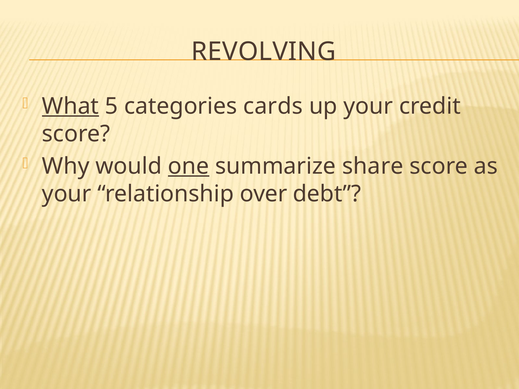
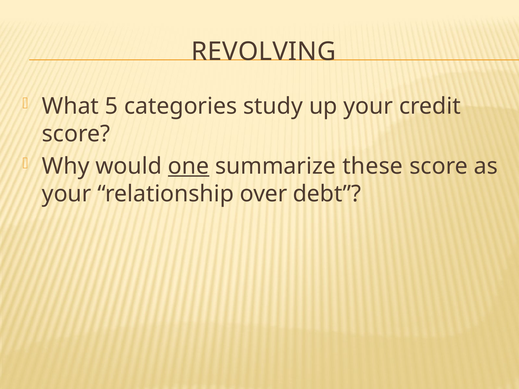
What underline: present -> none (70, 106)
cards: cards -> study (273, 106)
share: share -> these (373, 166)
